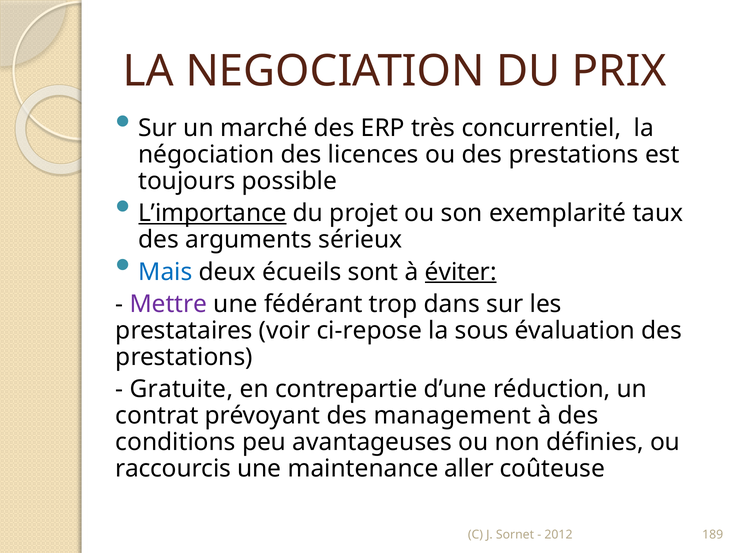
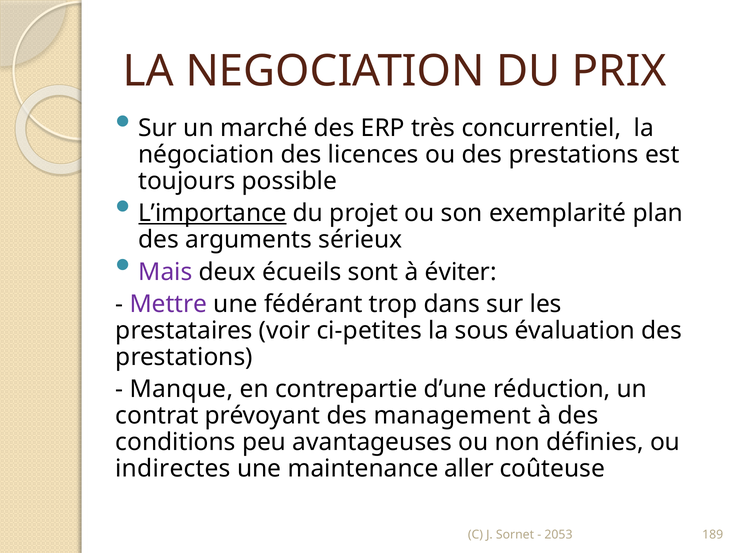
taux: taux -> plan (658, 213)
Mais colour: blue -> purple (165, 272)
éviter underline: present -> none (461, 272)
ci-repose: ci-repose -> ci-petites (369, 330)
Gratuite: Gratuite -> Manque (181, 389)
raccourcis: raccourcis -> indirectes (173, 468)
2012: 2012 -> 2053 (558, 534)
